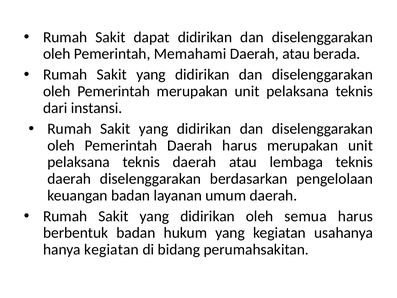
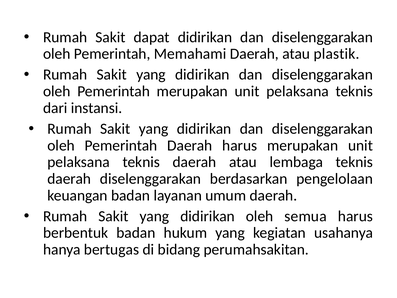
berada: berada -> plastik (337, 54)
hanya kegiatan: kegiatan -> bertugas (111, 249)
